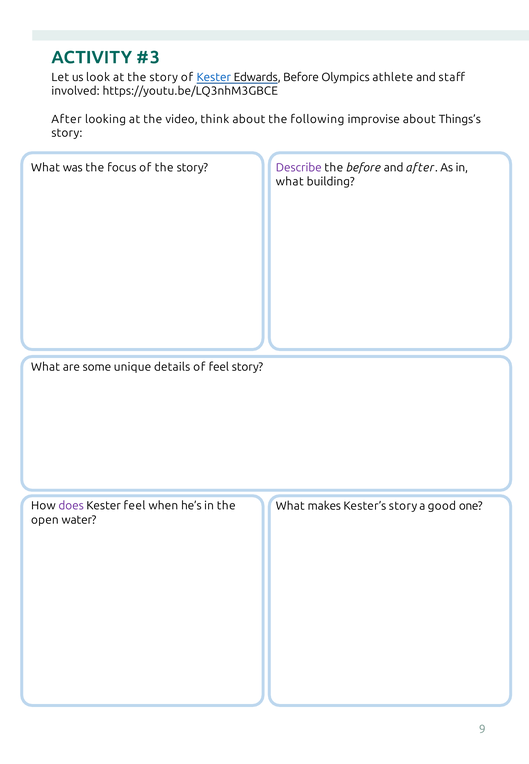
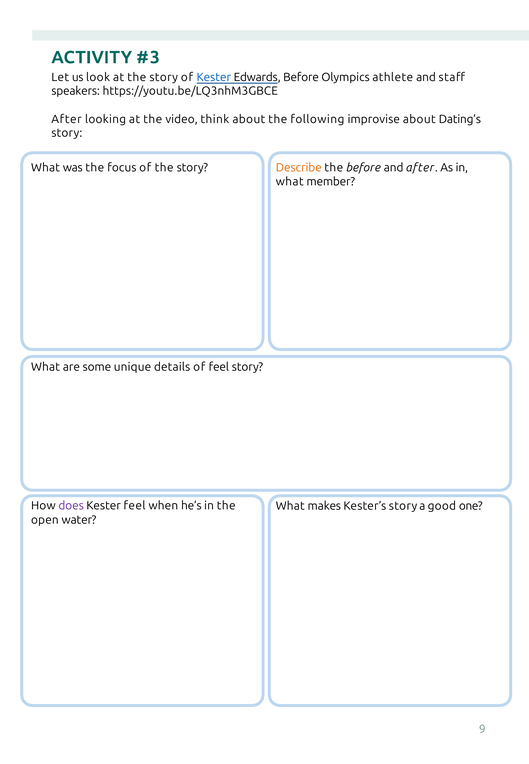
involved: involved -> speakers (76, 91)
Things’s: Things’s -> Dating’s (460, 119)
Describe colour: purple -> orange (299, 168)
building: building -> member (331, 182)
